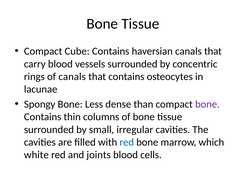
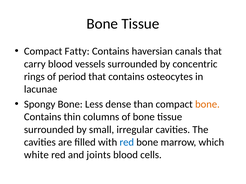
Cube: Cube -> Fatty (77, 51)
of canals: canals -> period (72, 77)
bone colour: purple -> orange (207, 104)
